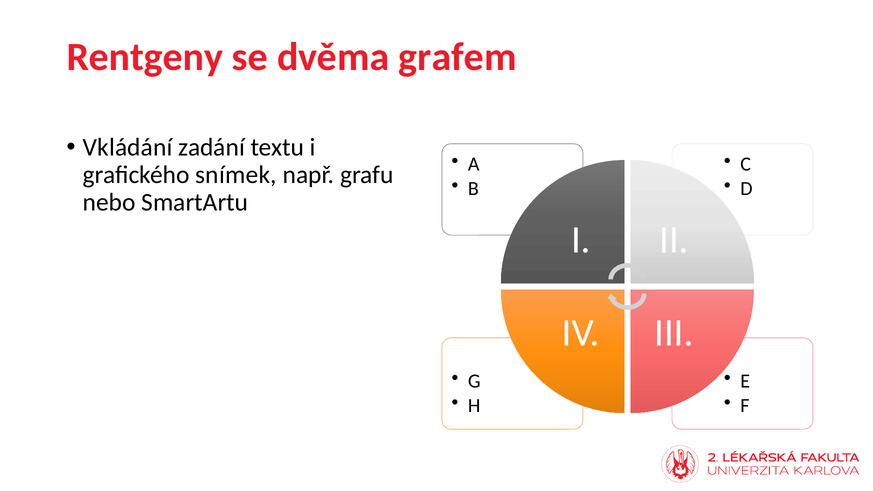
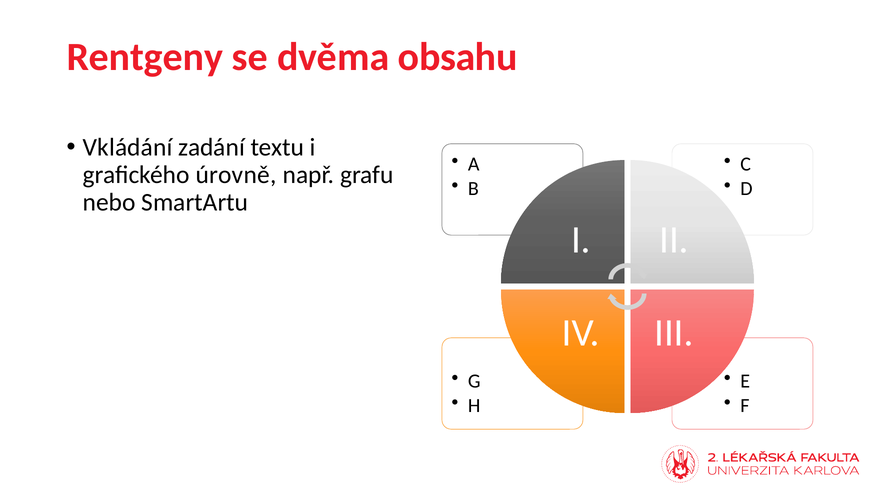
grafem: grafem -> obsahu (458, 57)
snímek: snímek -> úrovně (236, 175)
